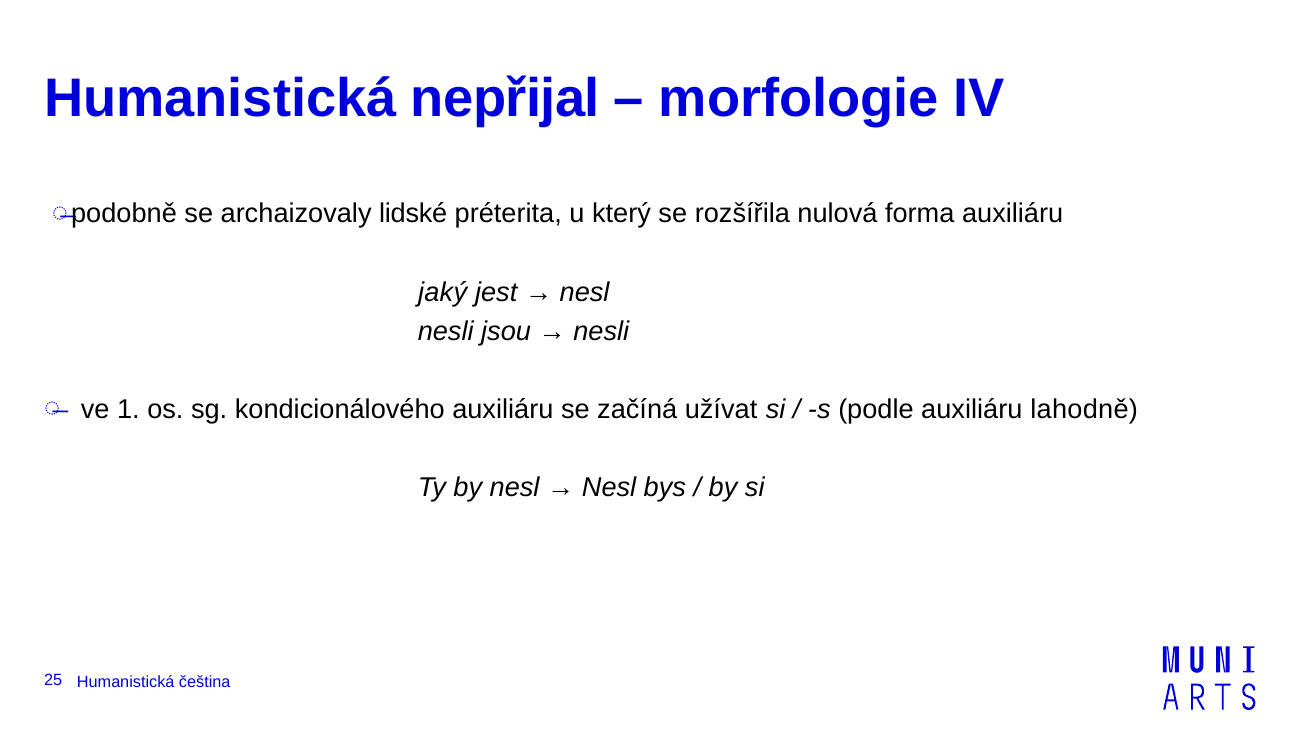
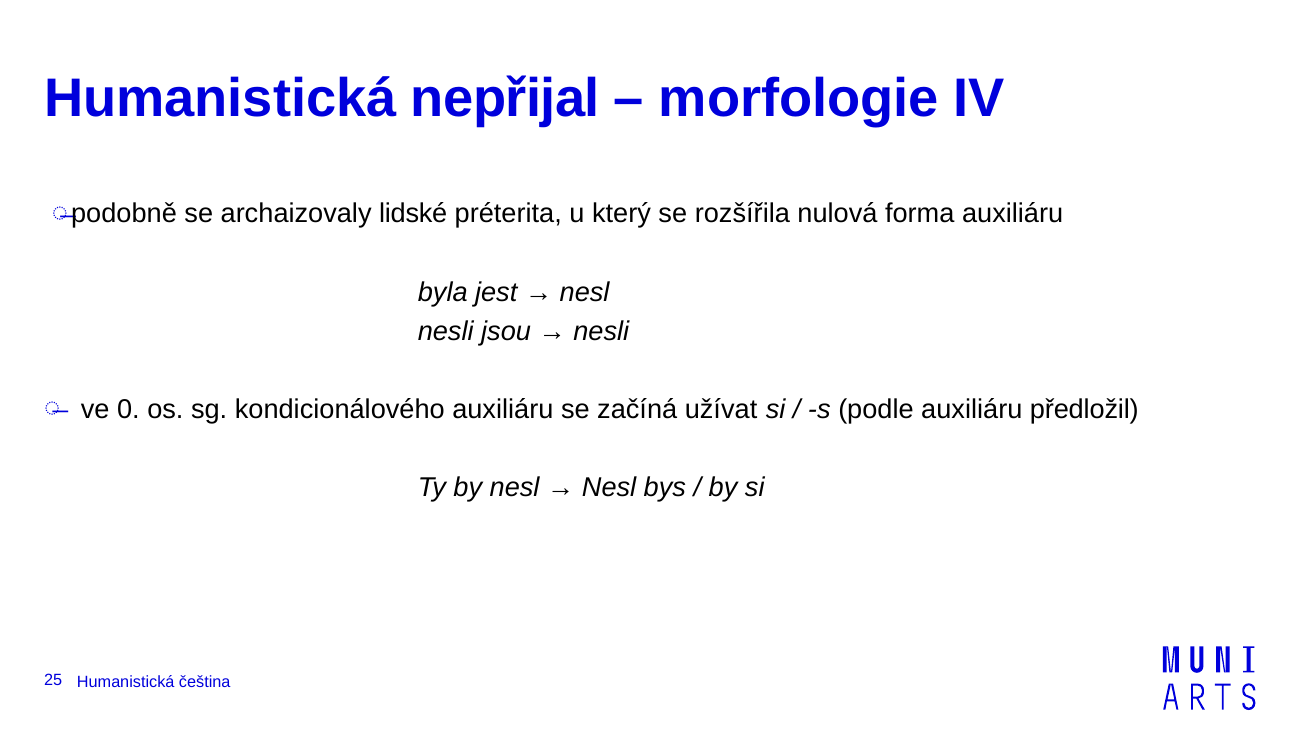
jaký: jaký -> byla (443, 292)
1: 1 -> 0 (128, 409)
lahodně: lahodně -> předložil (1084, 409)
